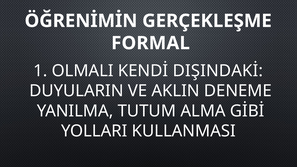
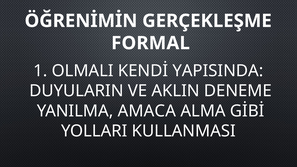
DIŞINDAKİ: DIŞINDAKİ -> YAPISINDA (218, 71)
TUTUM: TUTUM -> AMACA (147, 111)
